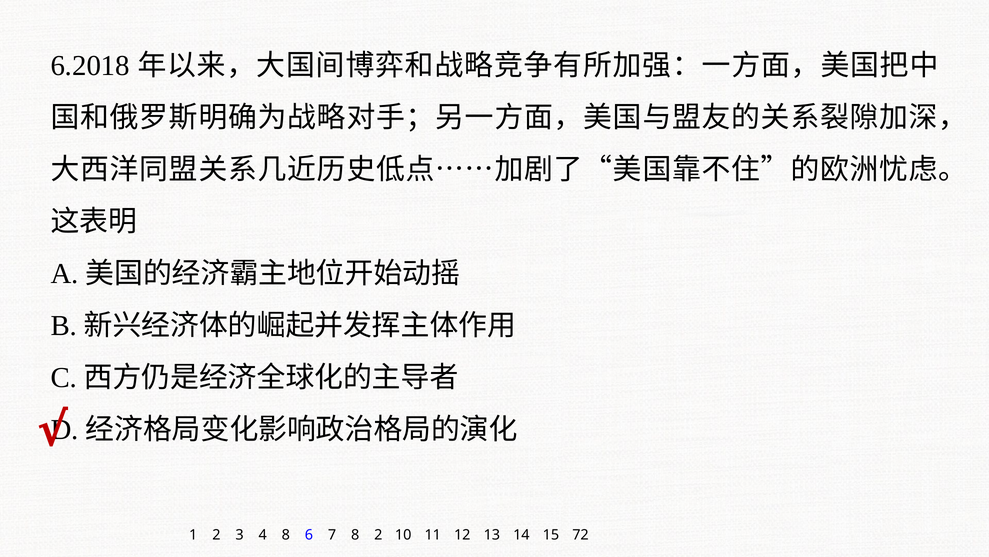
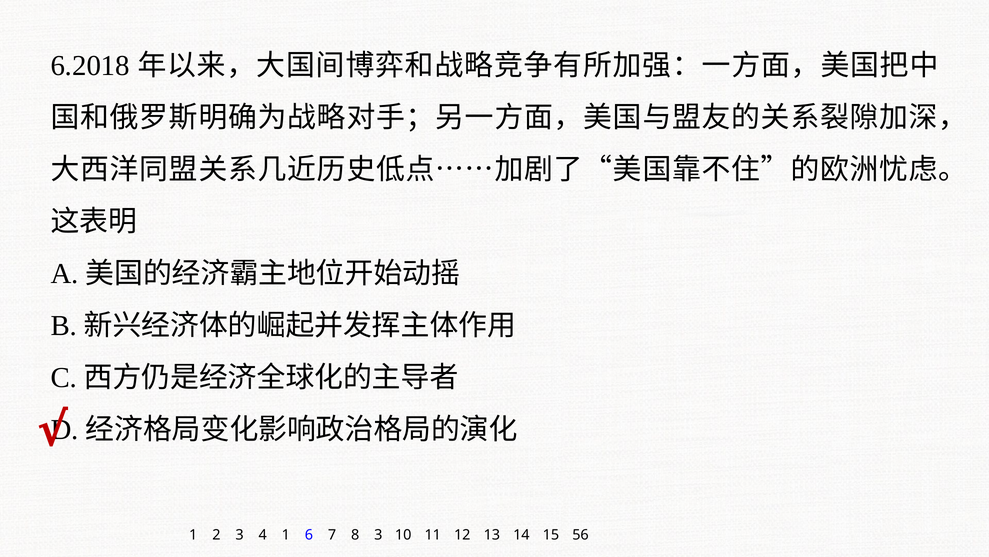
4 8: 8 -> 1 (286, 535)
8 2: 2 -> 3 (378, 535)
72: 72 -> 56 (581, 535)
